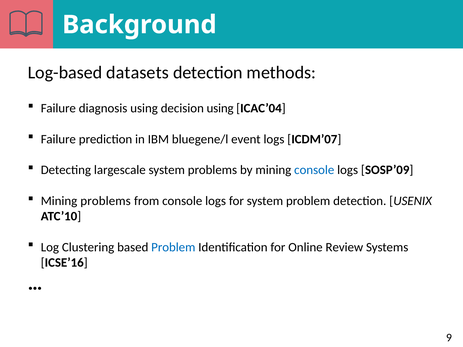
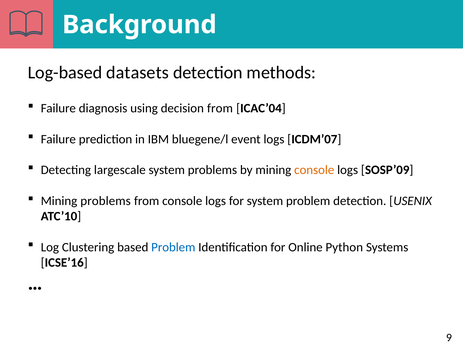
decision using: using -> from (220, 108)
console colour: blue -> orange (314, 170)
Review: Review -> Python (344, 247)
